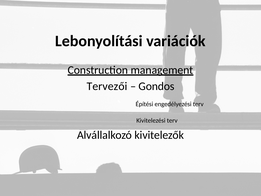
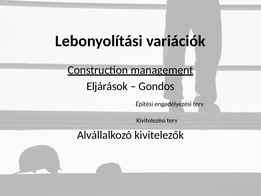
Tervezői: Tervezői -> Eljárások (107, 86)
